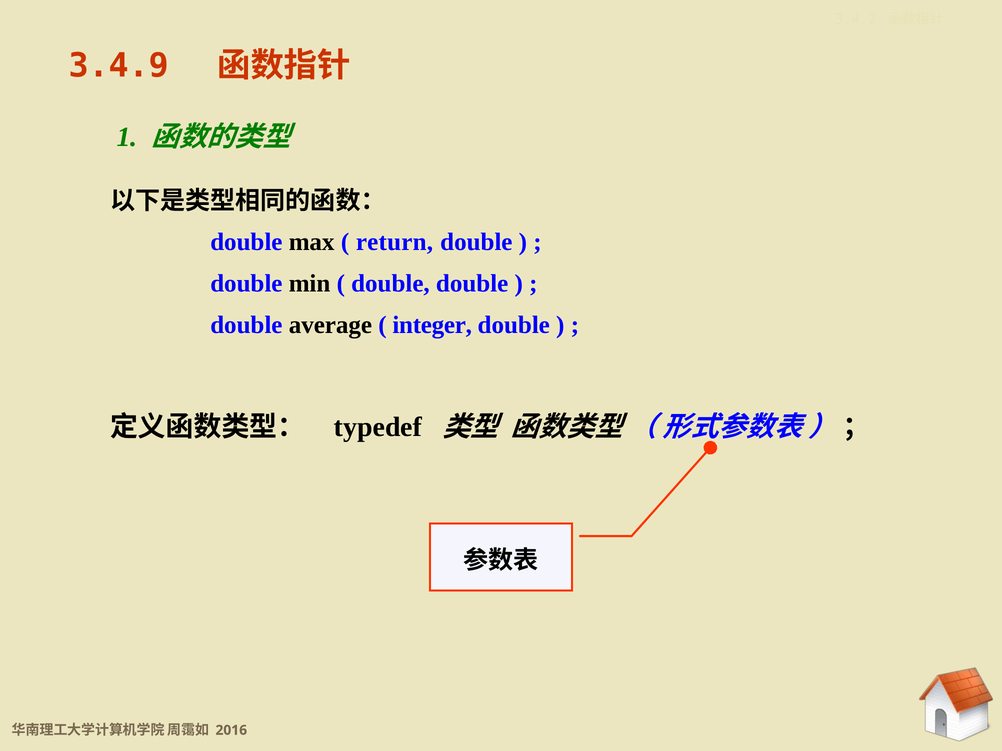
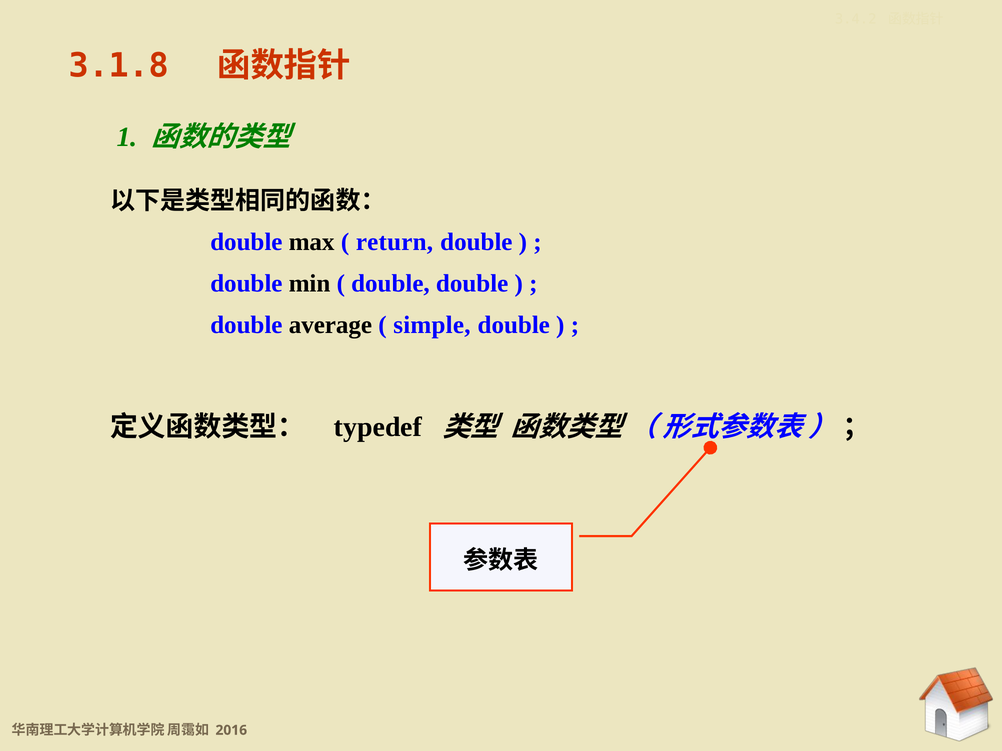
3.4.9: 3.4.9 -> 3.1.8 (119, 66)
integer: integer -> simple (432, 325)
